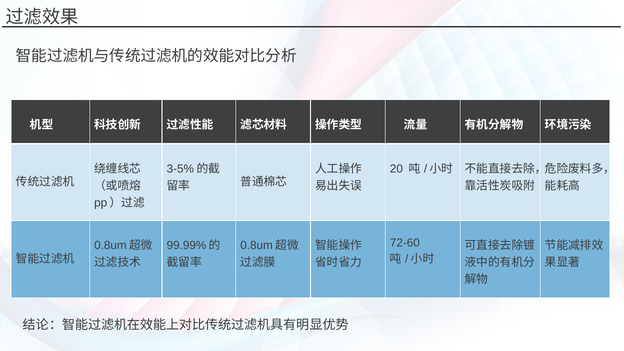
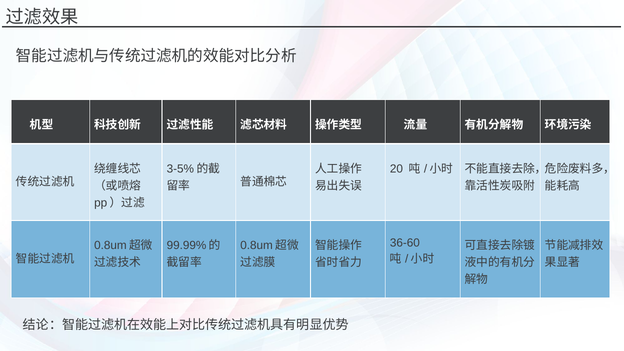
72-60: 72-60 -> 36-60 (405, 243)
